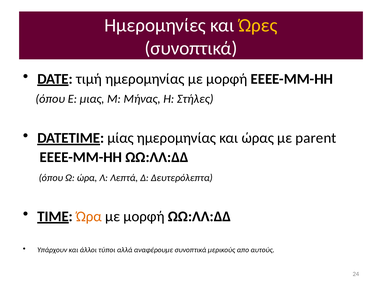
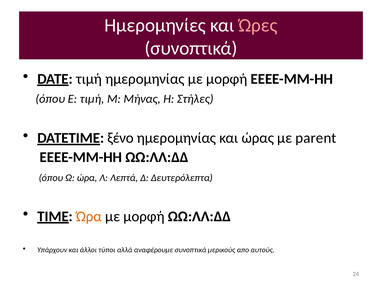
Ώρες colour: yellow -> pink (258, 25)
E μιας: μιας -> τιμή (92, 99)
μίας: μίας -> ξένο (121, 138)
